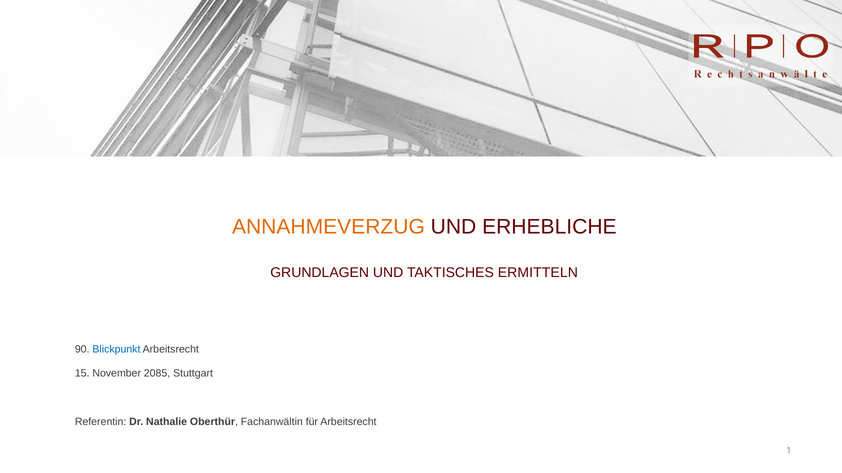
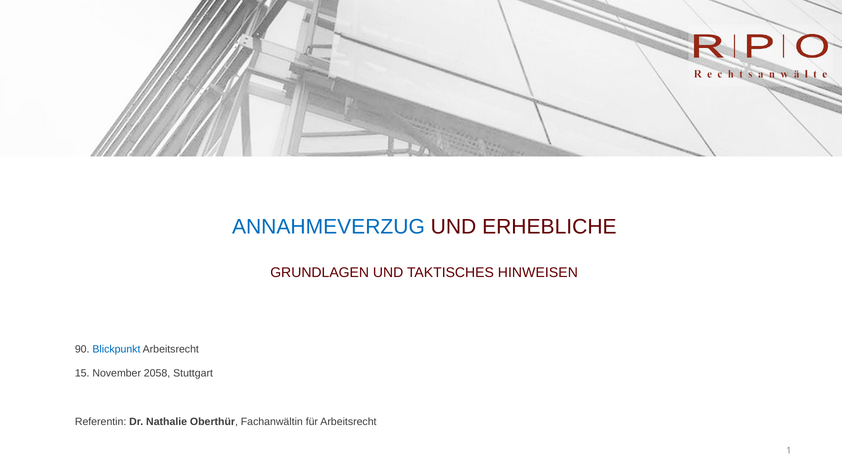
ANNAHMEVERZUG colour: orange -> blue (328, 227)
ERMITTELN: ERMITTELN -> HINWEISEN (538, 273)
2085: 2085 -> 2058 (157, 374)
